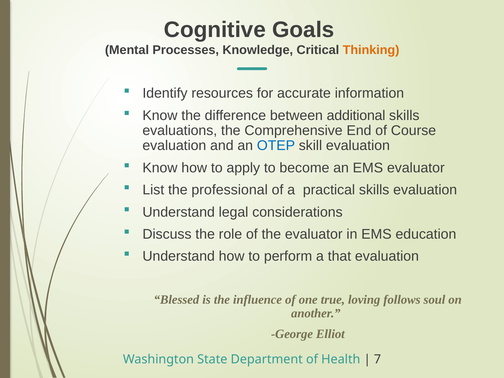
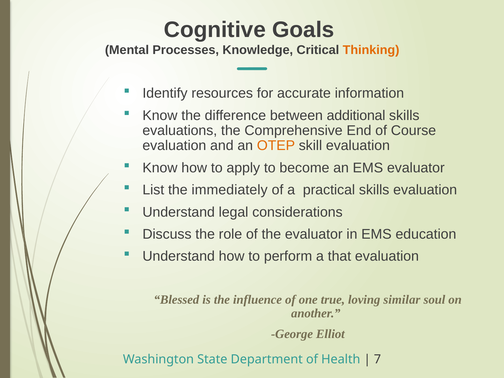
OTEP colour: blue -> orange (276, 146)
professional: professional -> immediately (230, 190)
follows: follows -> similar (402, 300)
